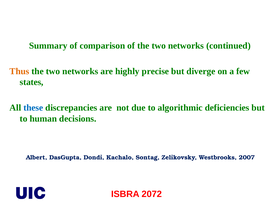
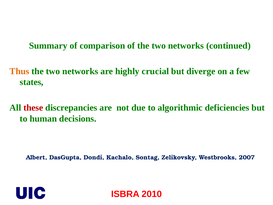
precise: precise -> crucial (155, 71)
these colour: blue -> red (33, 108)
2072: 2072 -> 2010 (152, 194)
